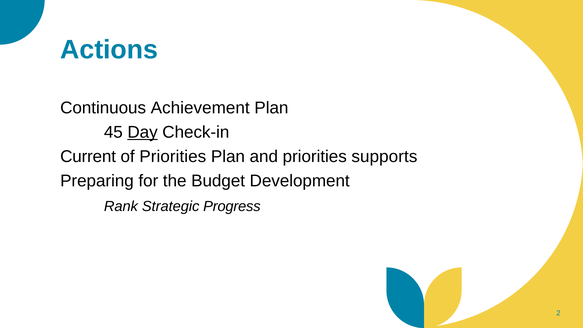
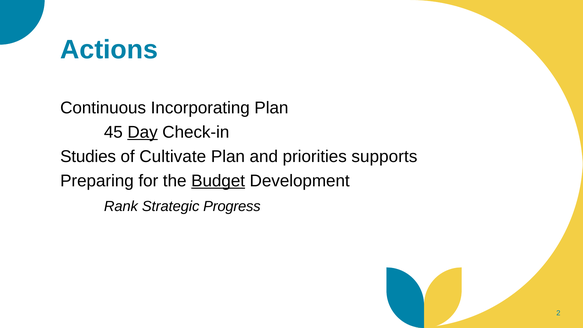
Achievement: Achievement -> Incorporating (200, 108)
Current: Current -> Studies (88, 157)
of Priorities: Priorities -> Cultivate (173, 157)
Budget underline: none -> present (218, 181)
